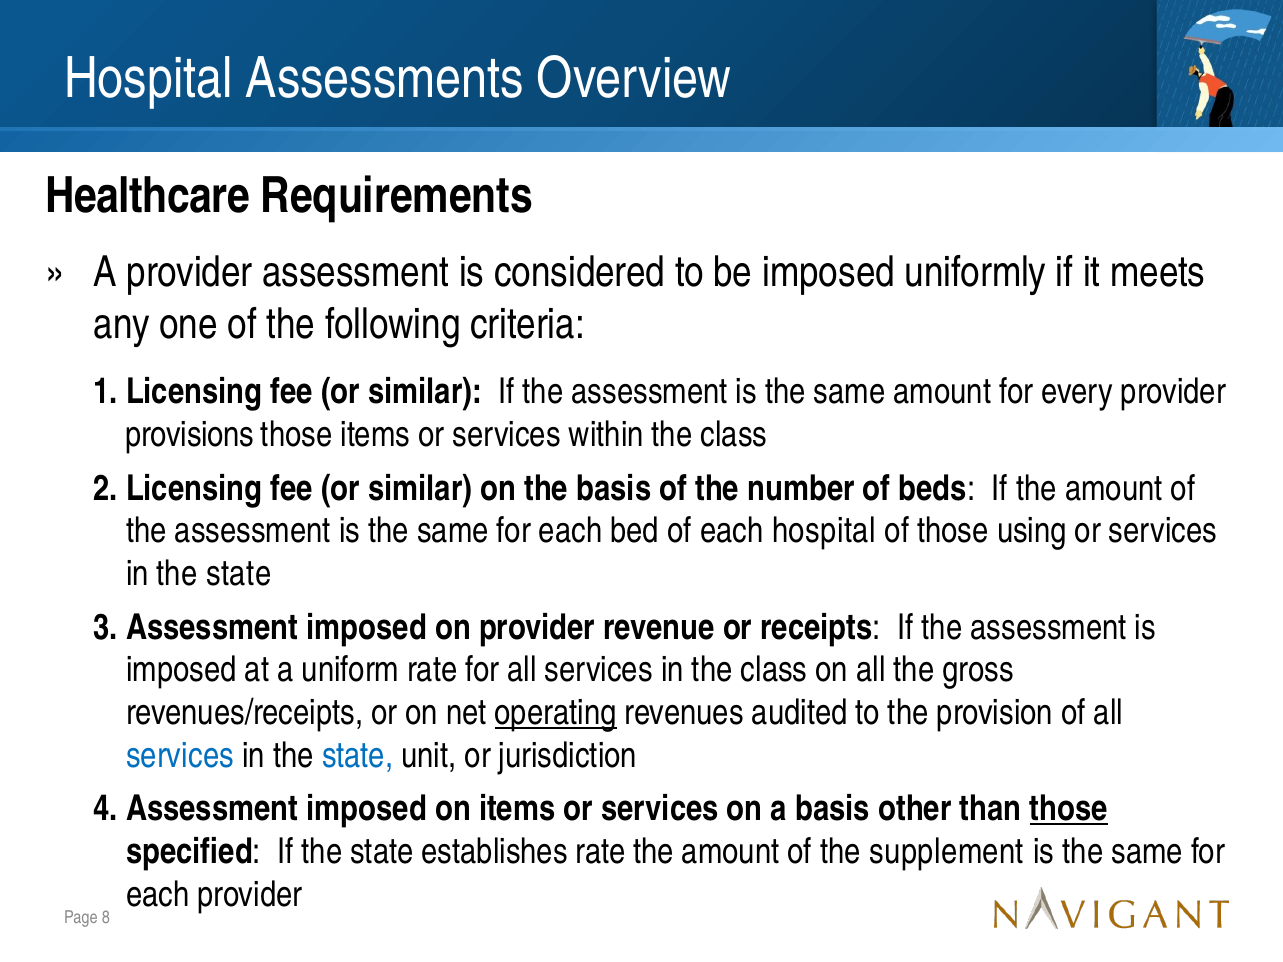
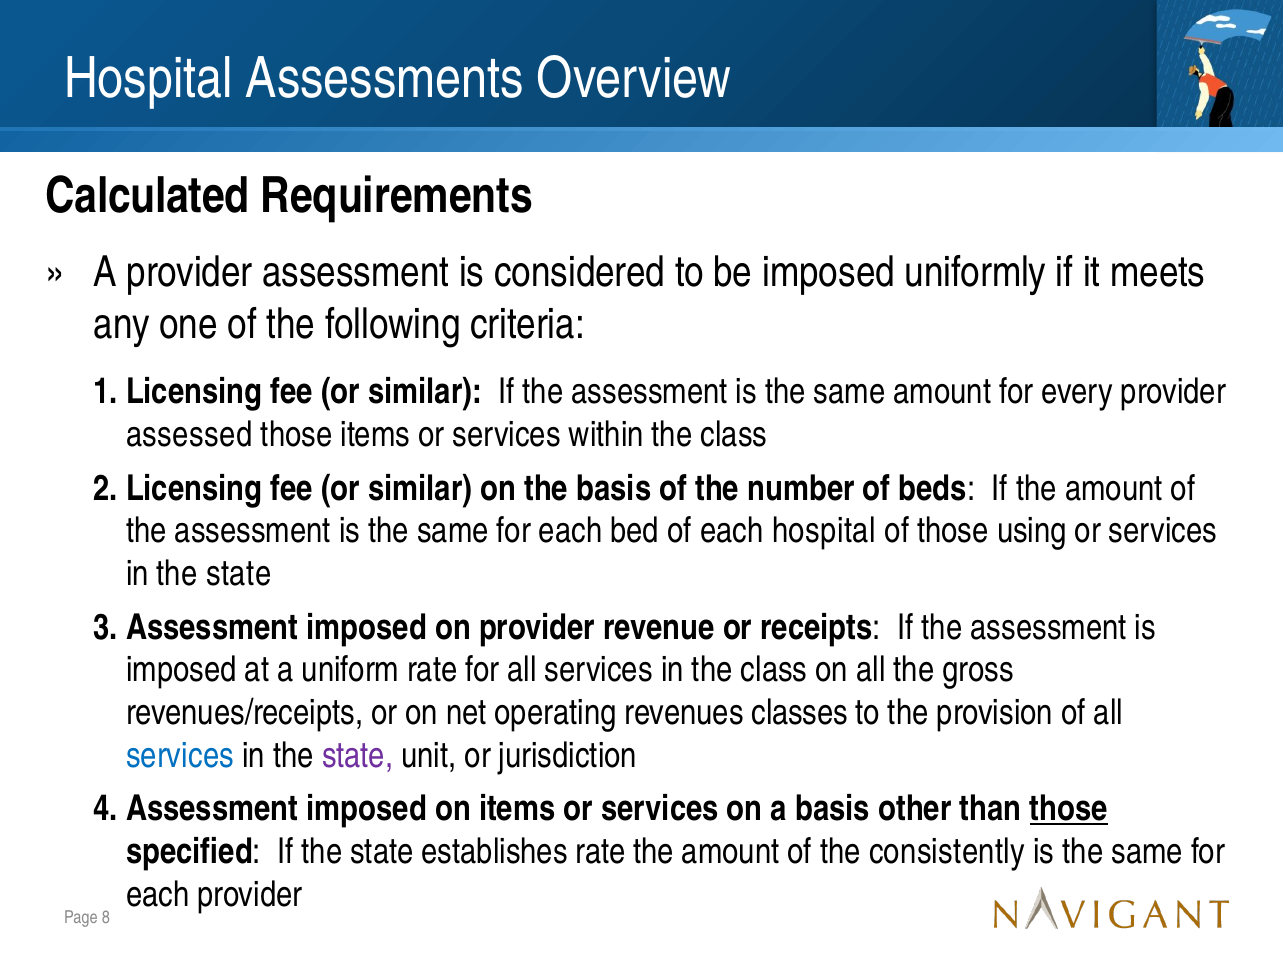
Healthcare: Healthcare -> Calculated (148, 196)
provisions: provisions -> assessed (189, 435)
operating underline: present -> none (556, 713)
audited: audited -> classes (800, 713)
state colour: blue -> purple (358, 756)
supplement: supplement -> consistently (947, 852)
